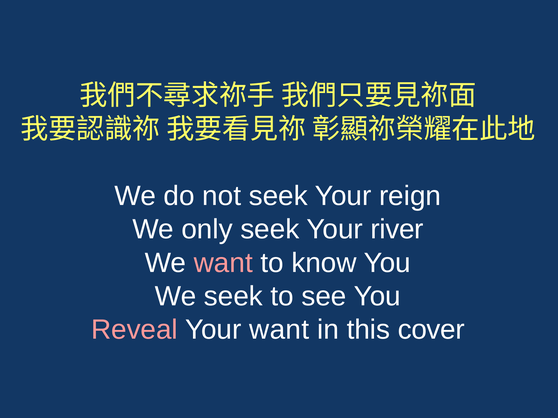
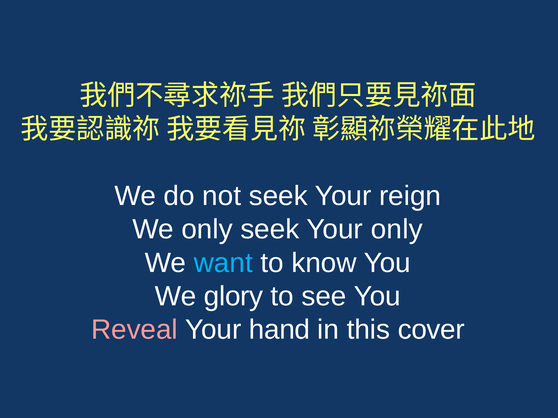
Your river: river -> only (397, 230)
want colour: pink -> light blue (223, 263)
We seek: seek -> glory (234, 297)
Your want: want -> hand (279, 330)
